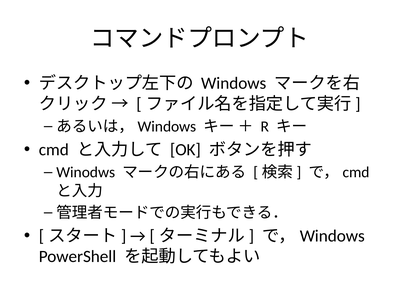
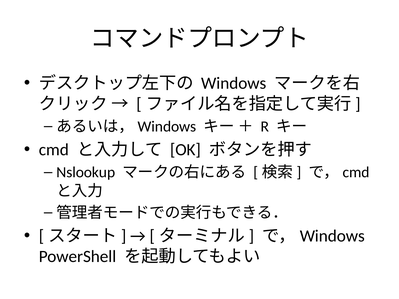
Winodws: Winodws -> Nslookup (86, 172)
